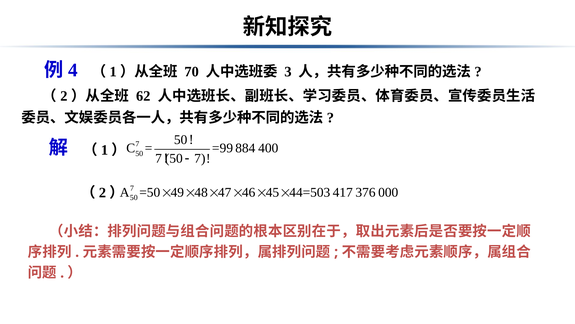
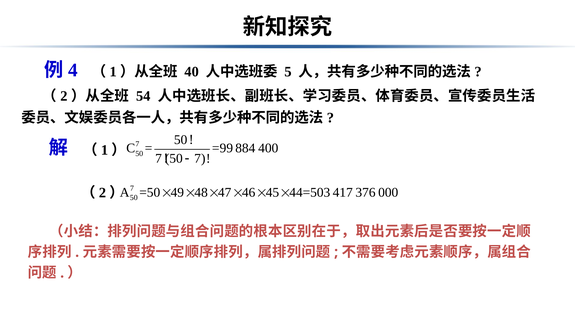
70: 70 -> 40 (192, 72)
3: 3 -> 5 (288, 72)
62: 62 -> 54 (143, 96)
